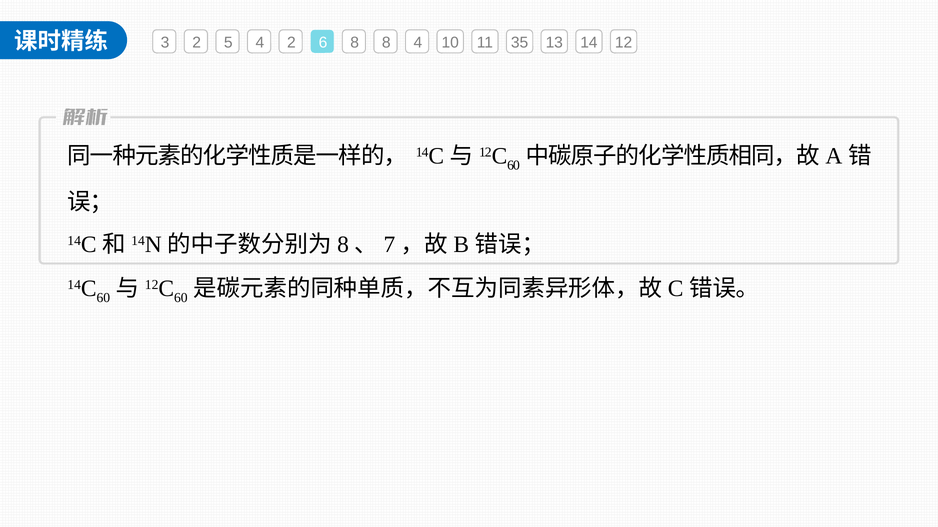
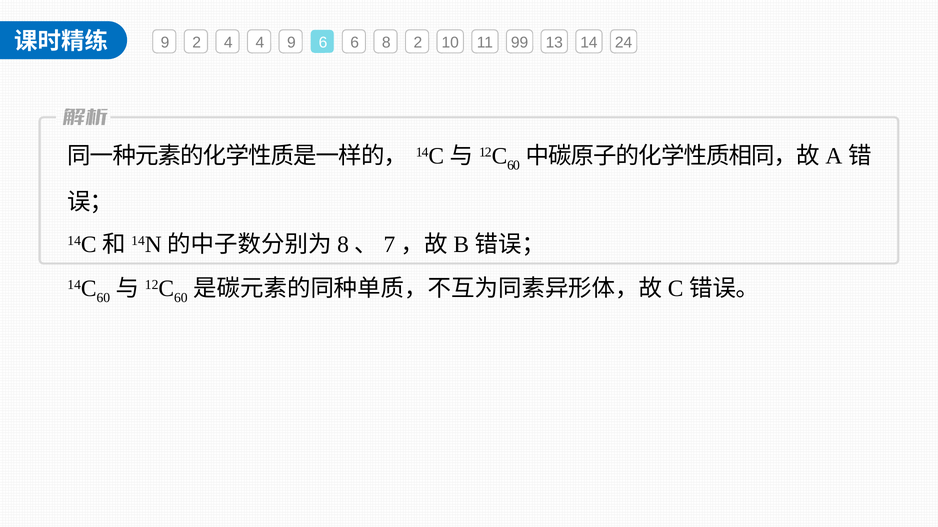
3: 3 -> 9 (165, 42)
2 5: 5 -> 4 (228, 42)
4 2: 2 -> 9 (291, 42)
6 8: 8 -> 6 (355, 42)
8 4: 4 -> 2 (418, 42)
35: 35 -> 99 (520, 42)
12: 12 -> 24 (624, 42)
